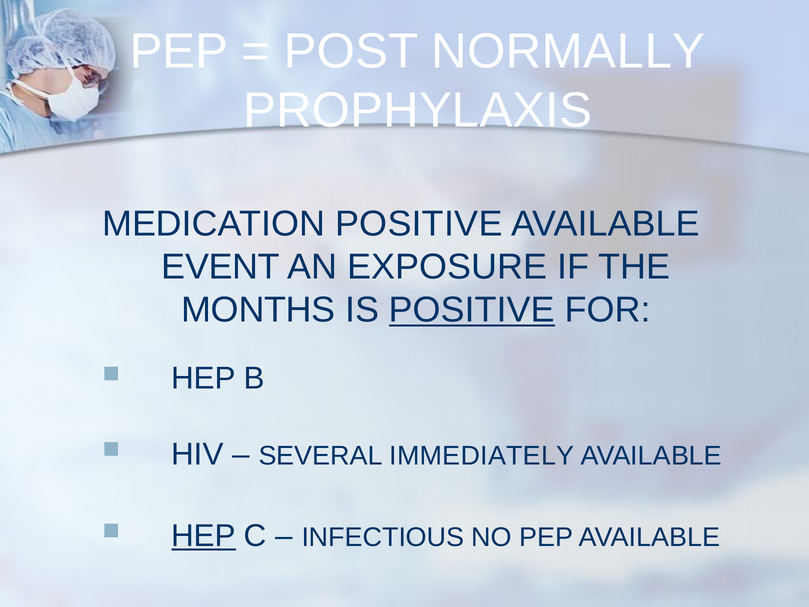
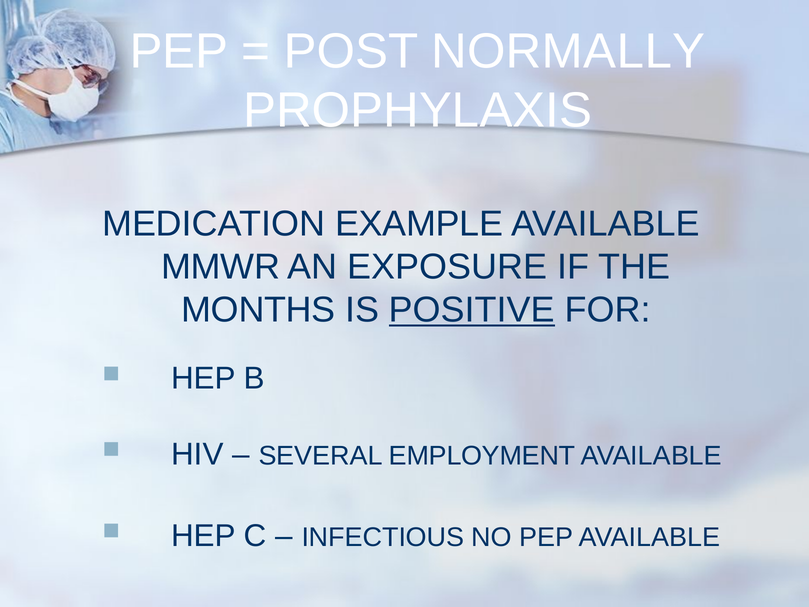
MEDICATION POSITIVE: POSITIVE -> EXAMPLE (419, 224)
EVENT: EVENT -> MMWR (221, 267)
IMMEDIATELY: IMMEDIATELY -> EMPLOYMENT (482, 455)
HEP underline: present -> none (204, 536)
